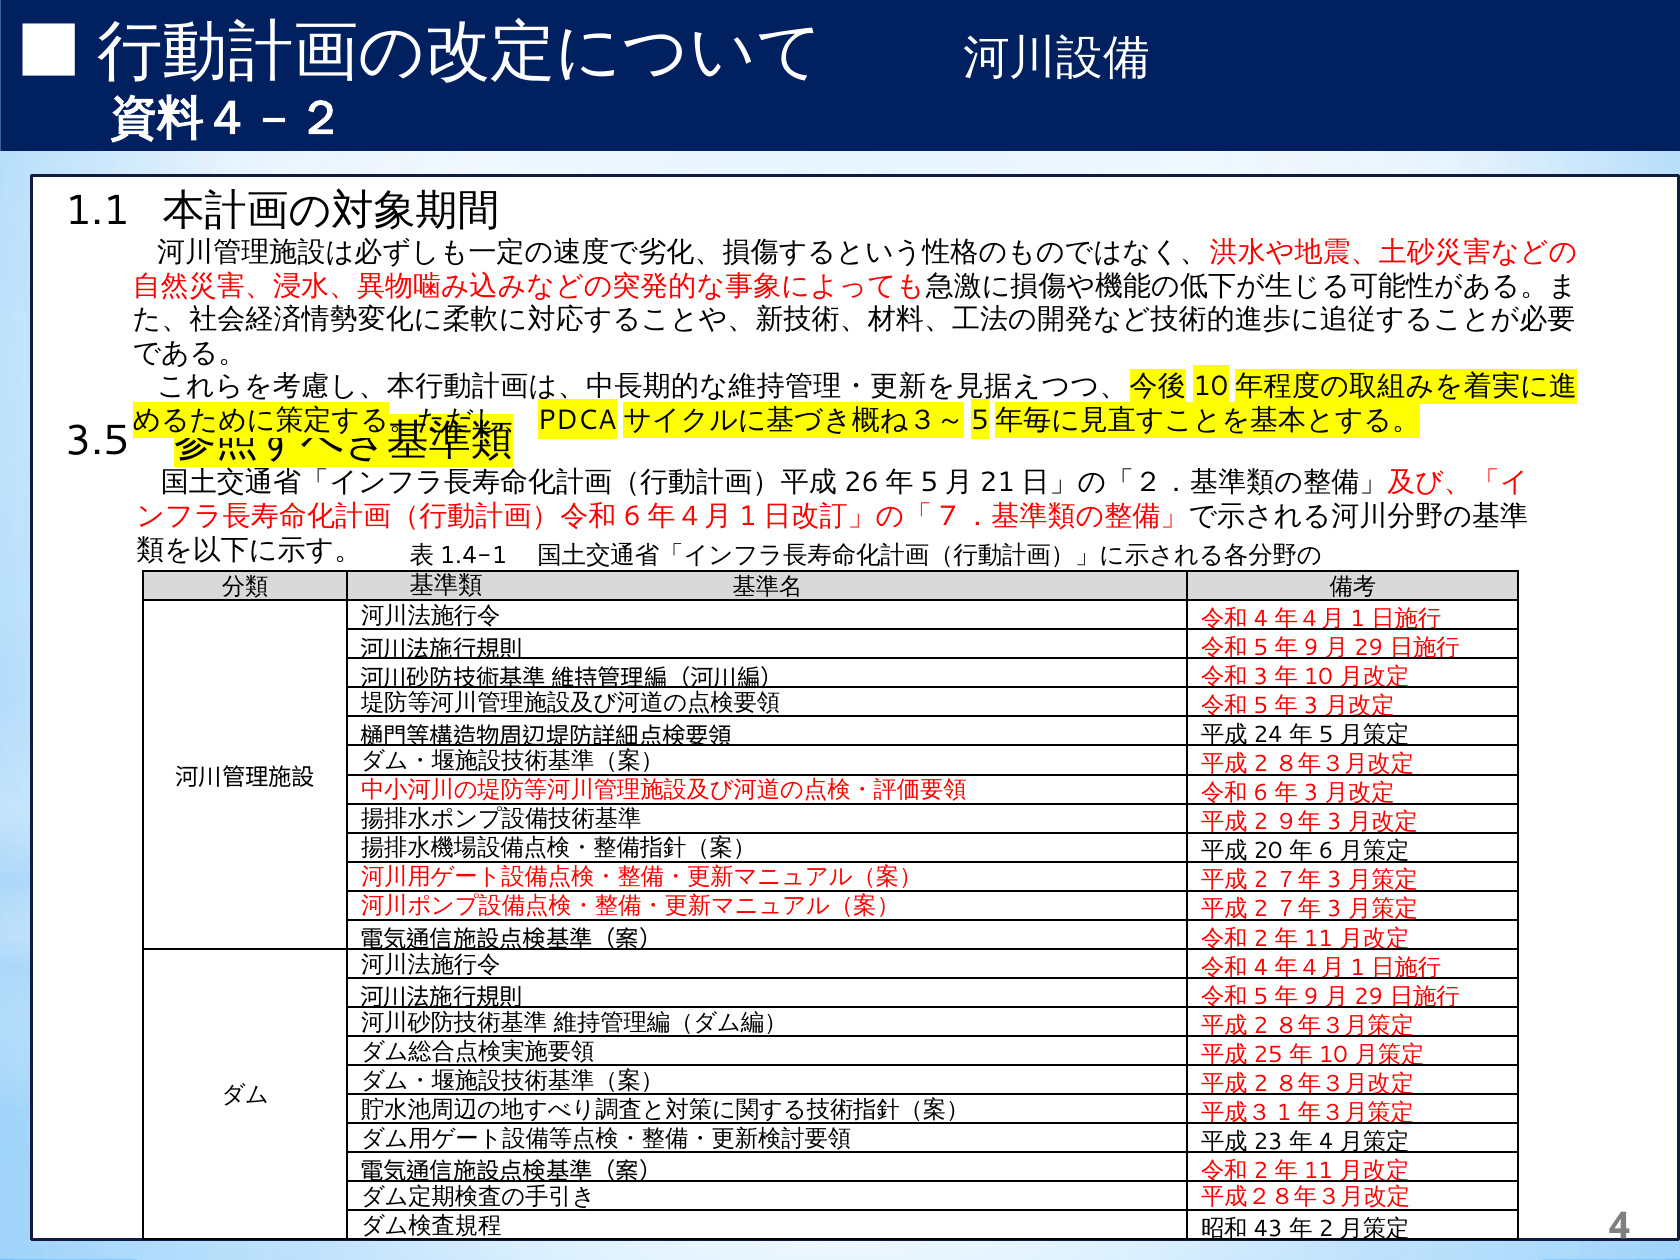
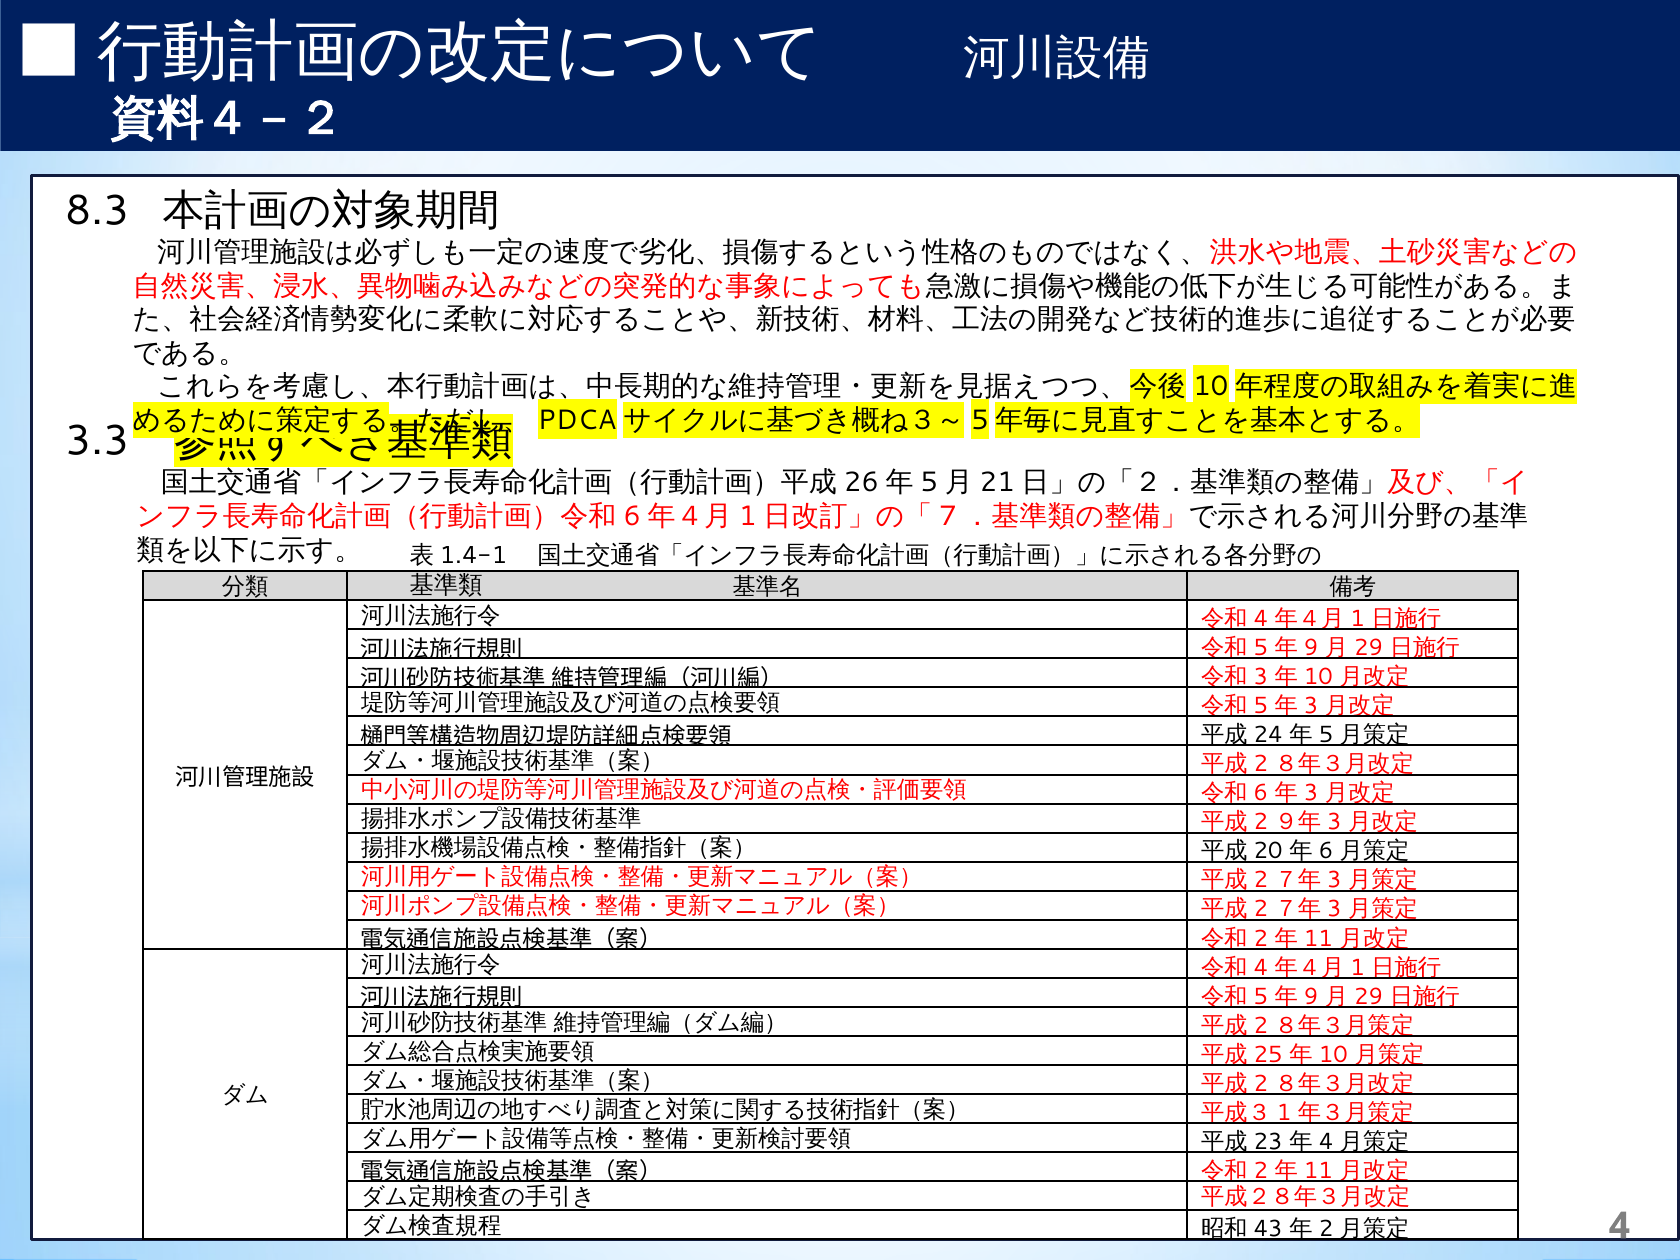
1.1: 1.1 -> 8.3 (97, 211)
3.5: 3.5 -> 3.3 (97, 441)
